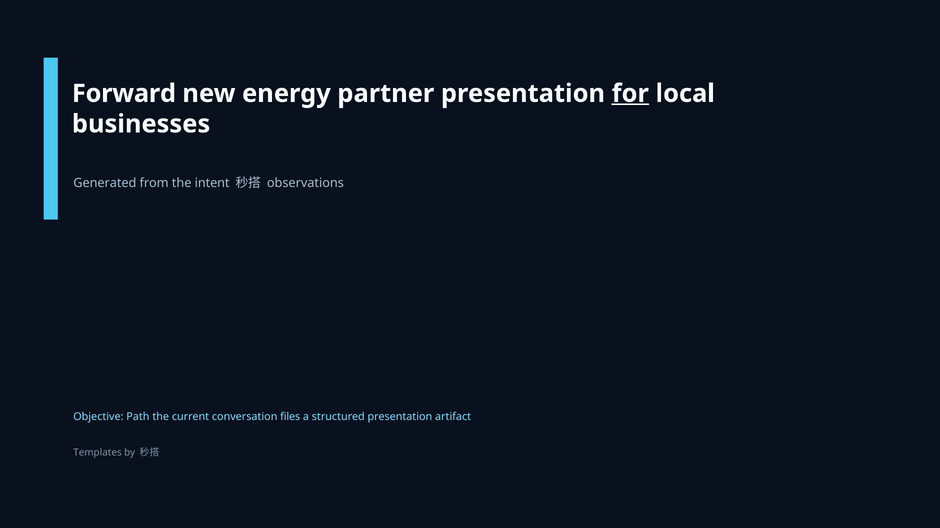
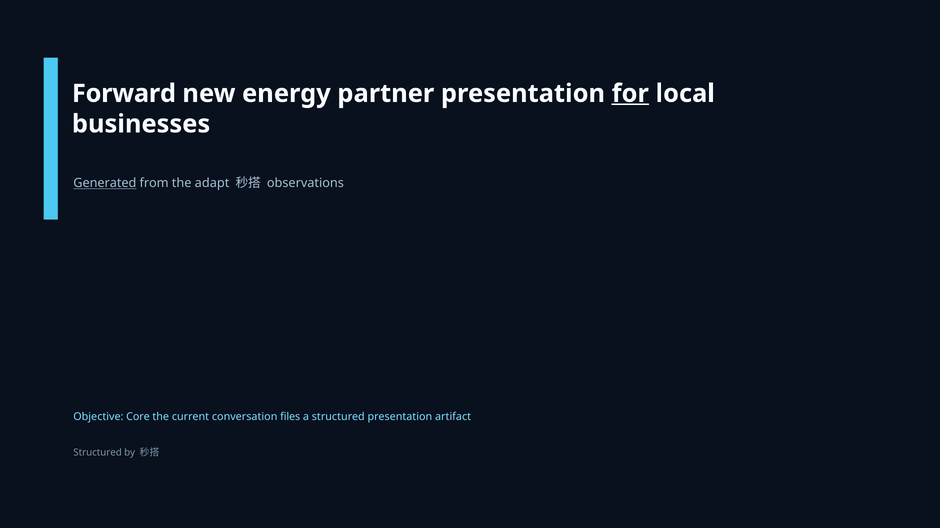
Generated underline: none -> present (105, 183)
intent: intent -> adapt (212, 183)
Path: Path -> Core (138, 417)
Templates: Templates -> Structured (98, 453)
